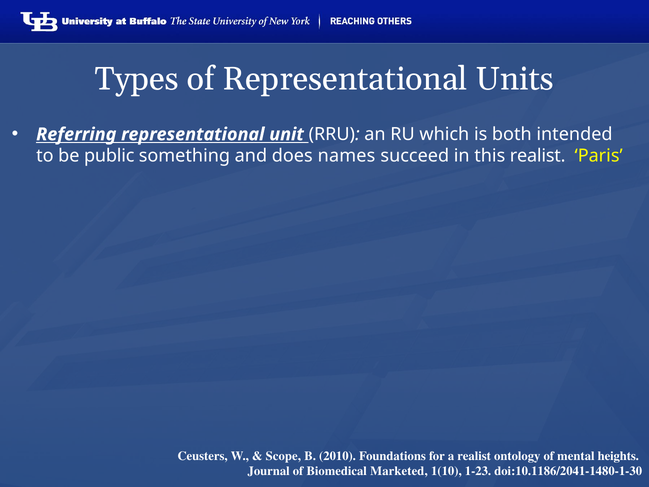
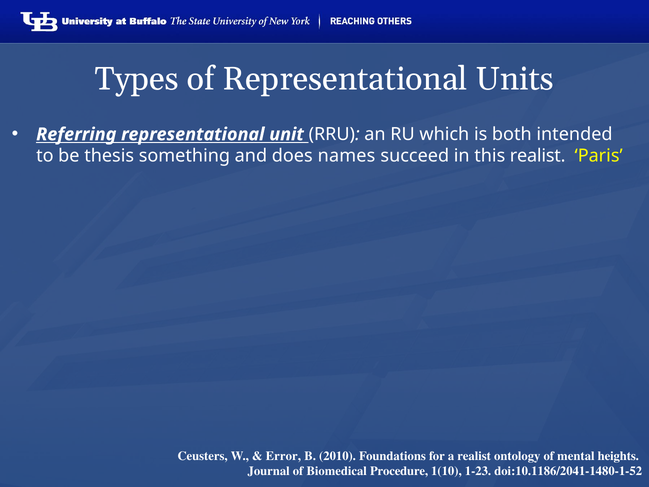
public: public -> thesis (109, 156)
Scope: Scope -> Error (283, 456)
Marketed: Marketed -> Procedure (399, 471)
doi:10.1186/2041-1480-1-30: doi:10.1186/2041-1480-1-30 -> doi:10.1186/2041-1480-1-52 (568, 471)
